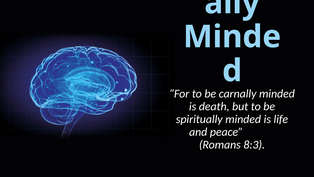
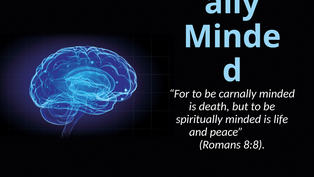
8:3: 8:3 -> 8:8 (254, 144)
